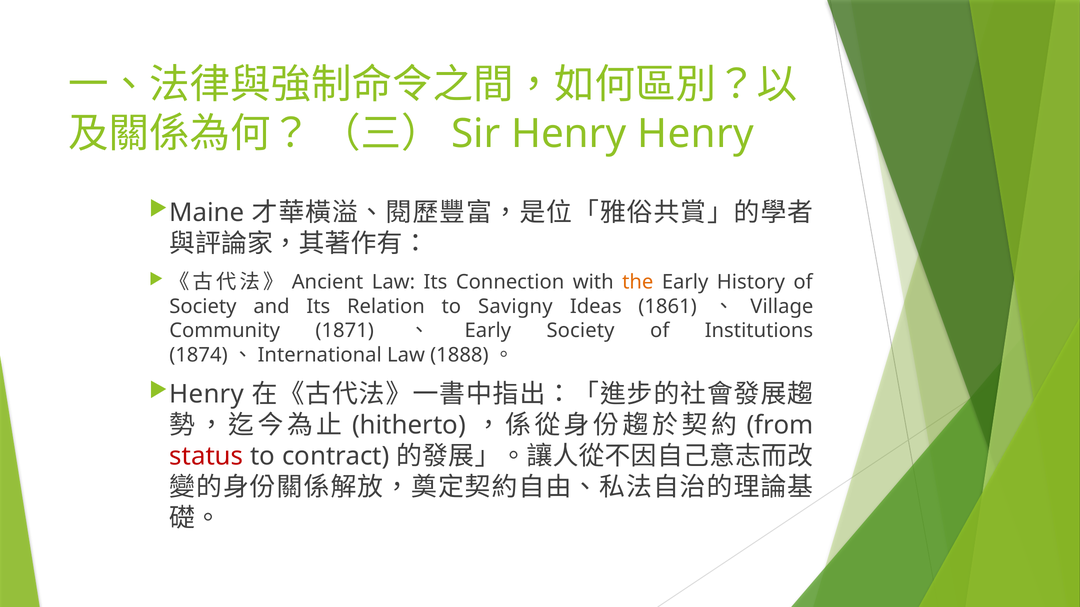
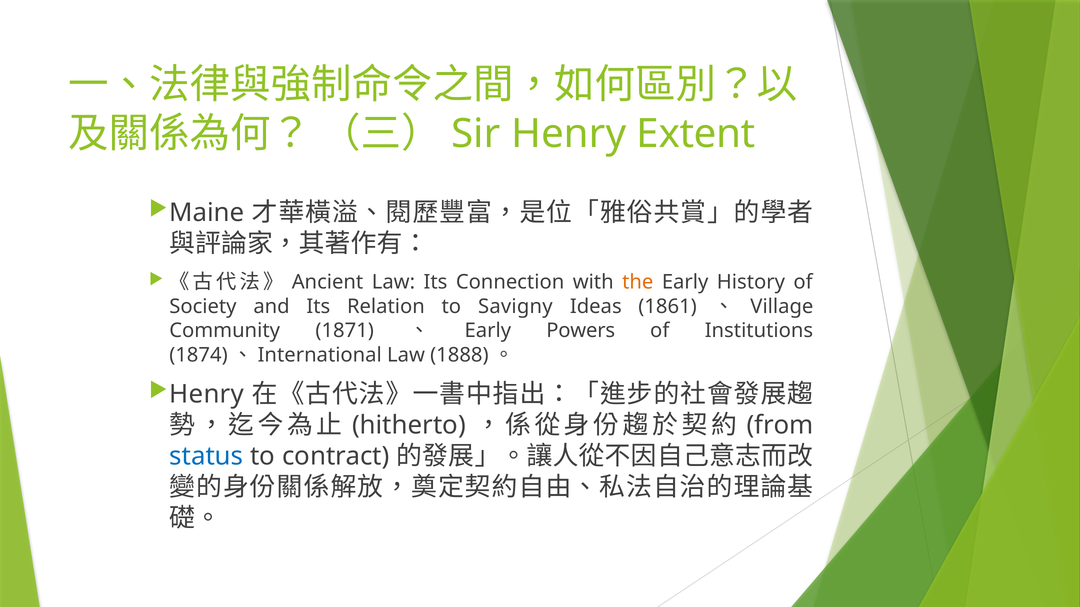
Henry Henry: Henry -> Extent (696, 134)
Early Society: Society -> Powers (581, 331)
status colour: red -> blue (206, 457)
